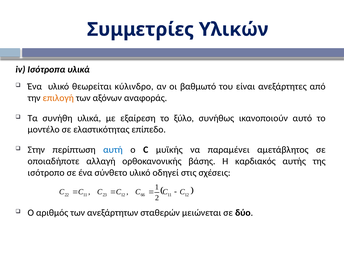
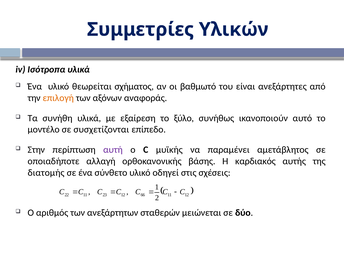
κύλινδρο: κύλινδρο -> σχήματος (134, 87)
ελαστικότητας: ελαστικότητας -> συσχετίζονται (101, 130)
αυτή colour: blue -> purple (113, 150)
ισότροπο: ισότροπο -> διατομής (46, 173)
